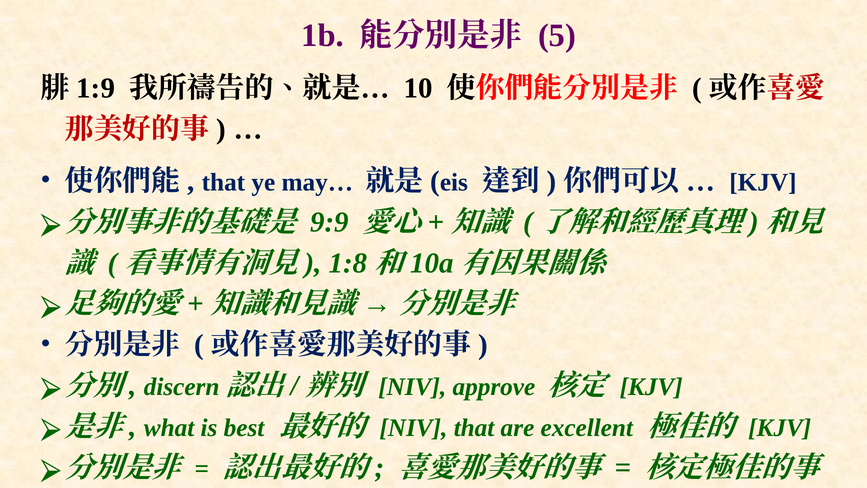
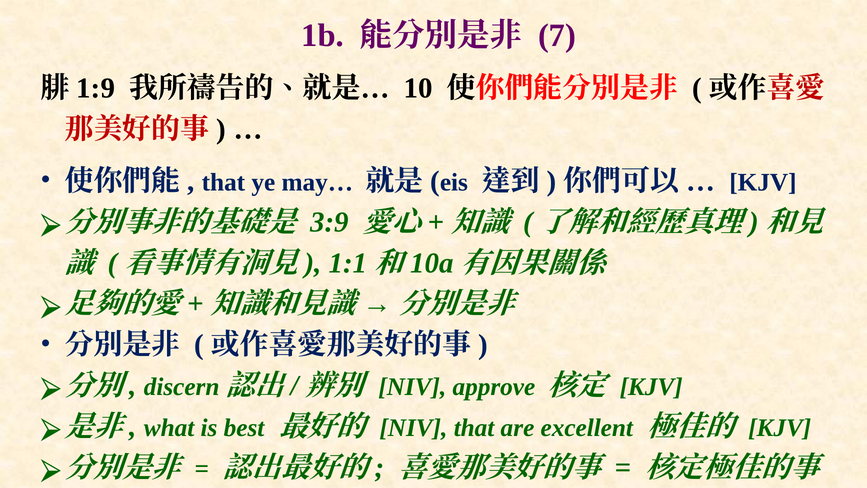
5: 5 -> 7 (557, 36)
9:9: 9:9 -> 3:9 (329, 222)
1:8: 1:8 -> 1:1 (348, 263)
